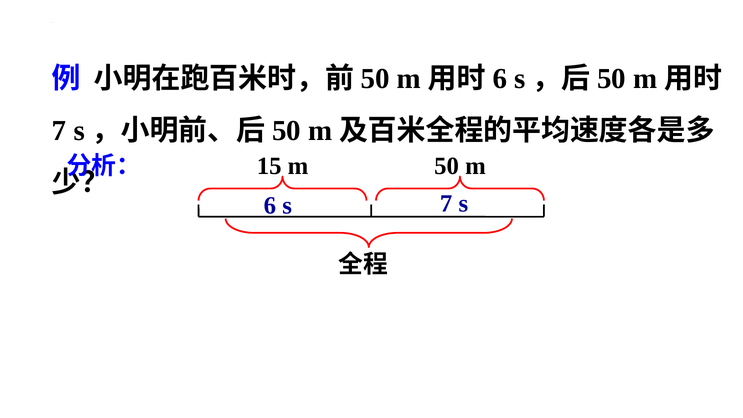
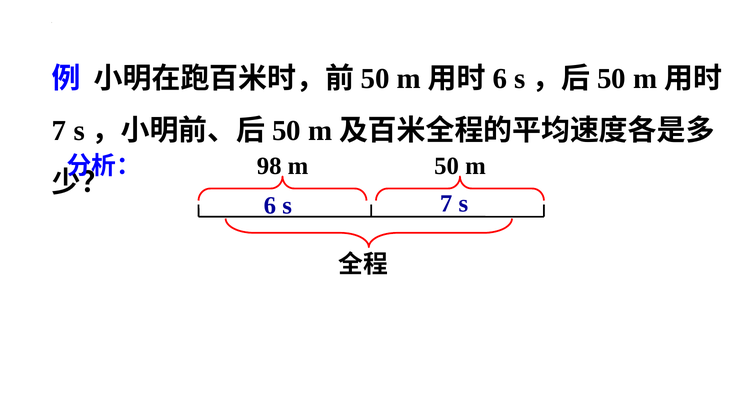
15: 15 -> 98 (269, 166)
